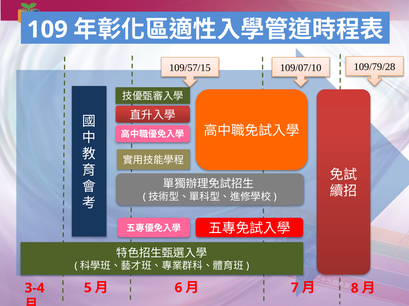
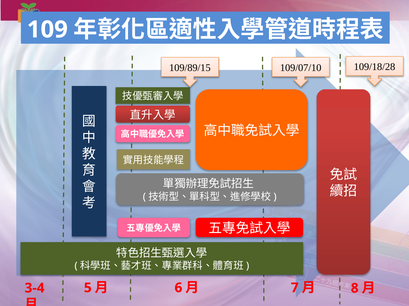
109/57/15: 109/57/15 -> 109/89/15 (190, 68)
109/79/28: 109/79/28 -> 109/18/28 (375, 67)
